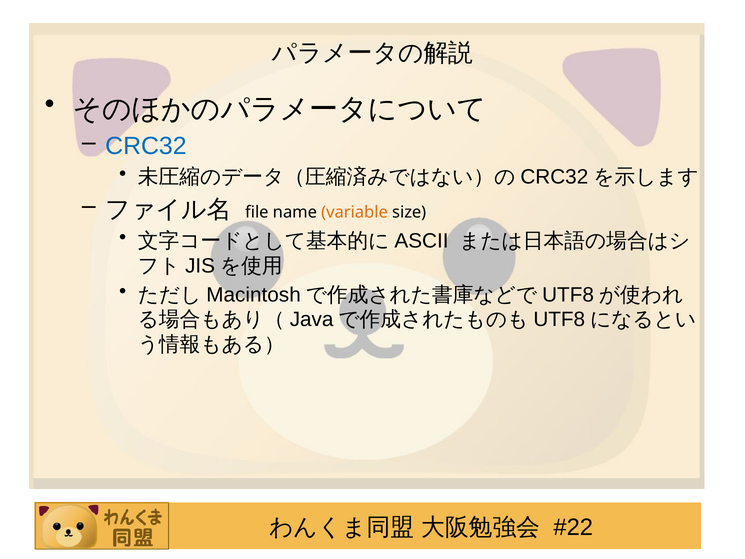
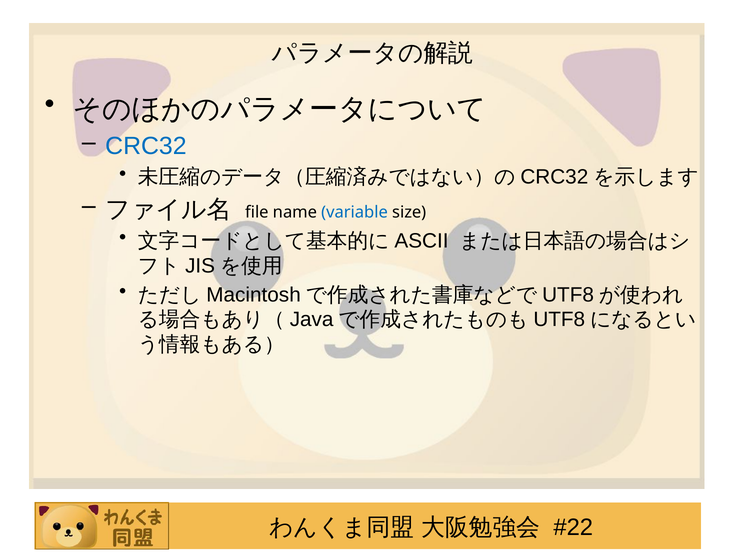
variable colour: orange -> blue (355, 212)
